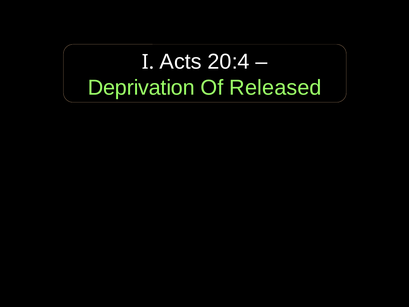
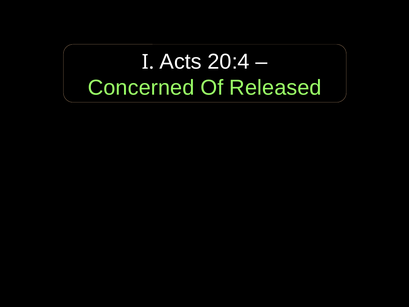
Deprivation: Deprivation -> Concerned (141, 88)
